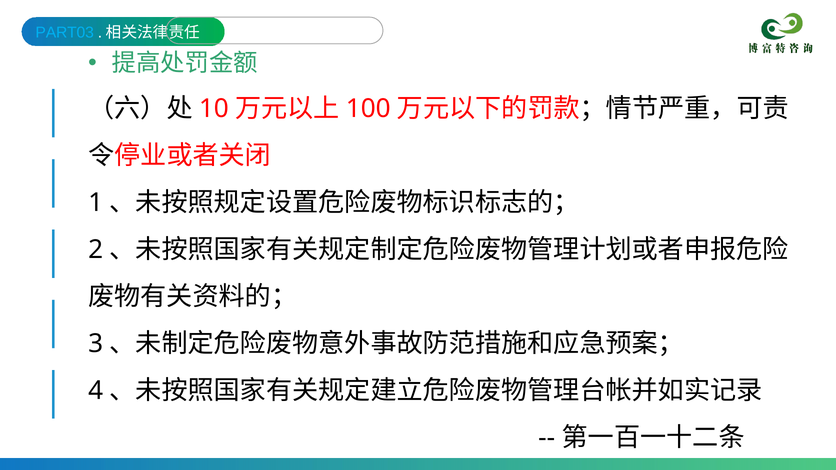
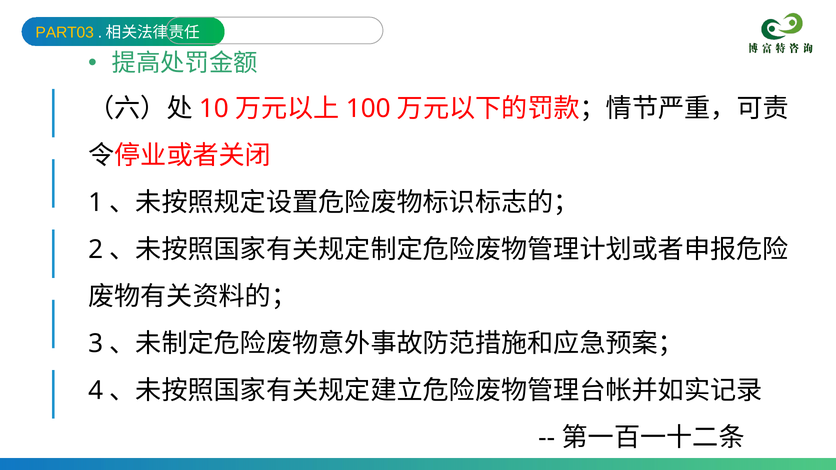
PART03 colour: light blue -> yellow (65, 32)
